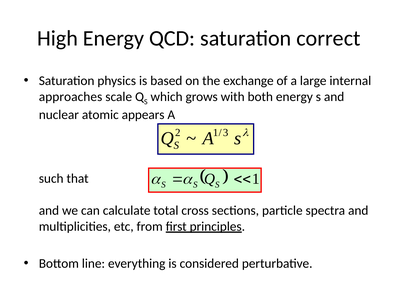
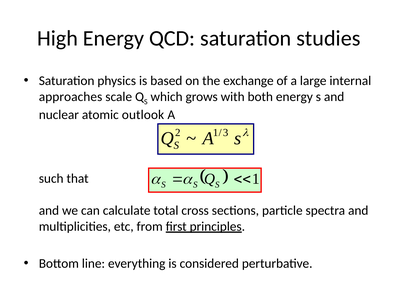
correct: correct -> studies (328, 38)
appears: appears -> outlook (143, 115)
